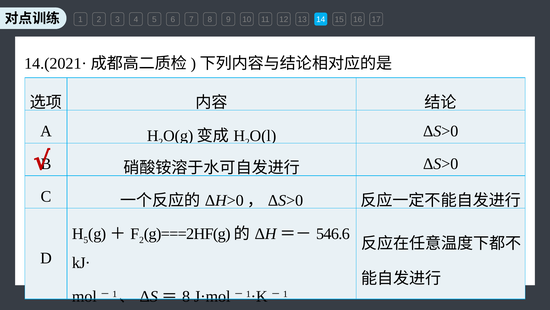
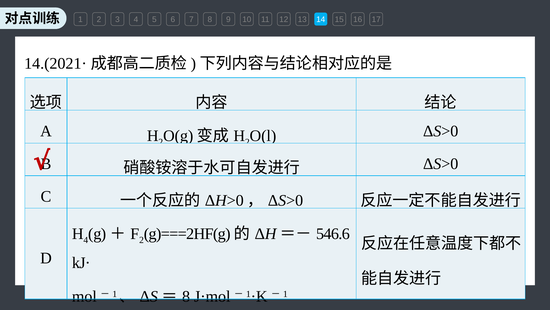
5: 5 -> 4 (86, 240)
